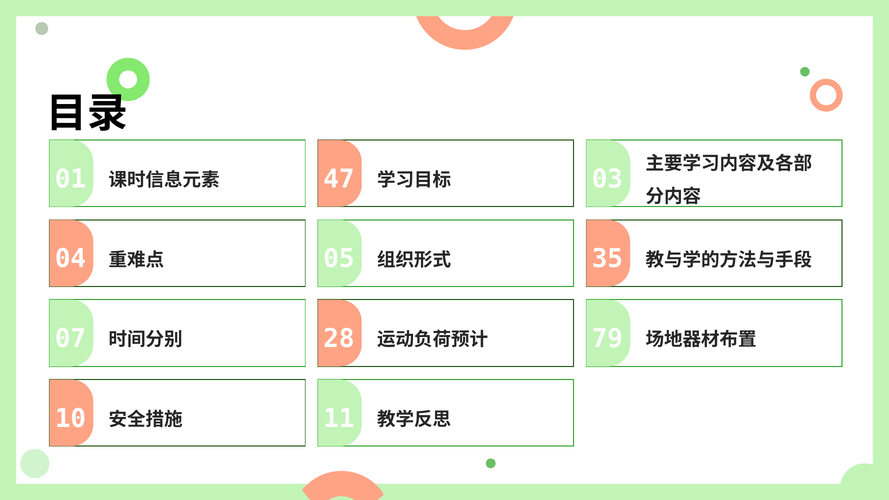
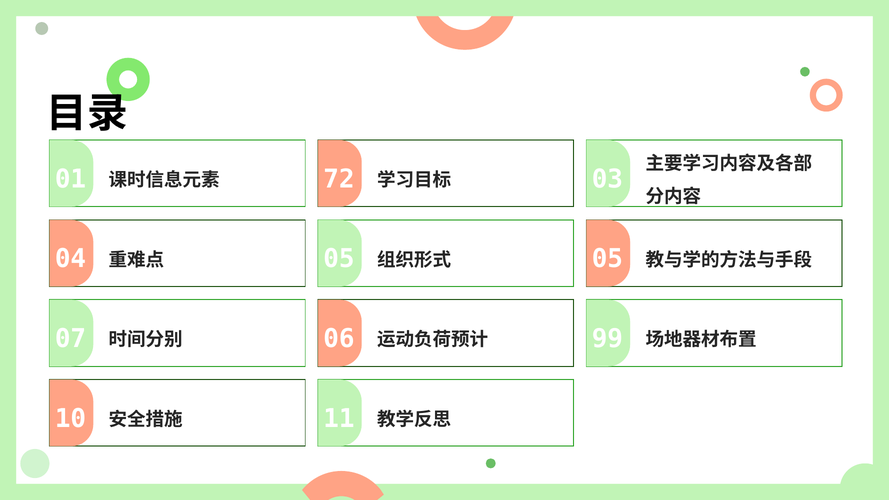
47: 47 -> 72 (339, 179)
35: 35 -> 05 (607, 259)
28: 28 -> 06 (339, 339)
79: 79 -> 99 (607, 339)
